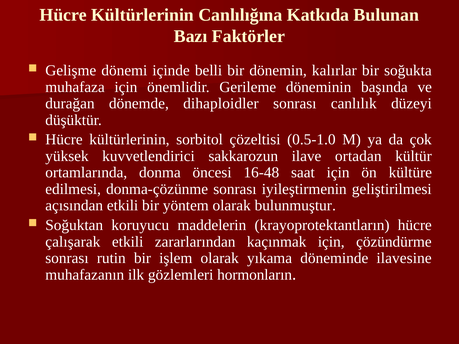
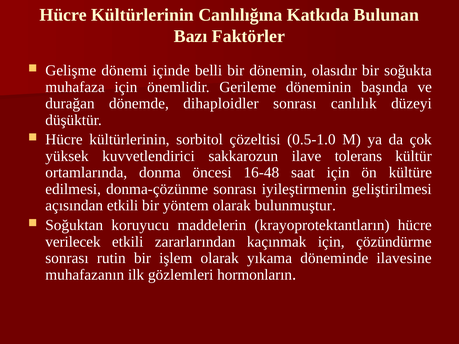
kalırlar: kalırlar -> olasıdır (334, 71)
ortadan: ortadan -> tolerans (358, 156)
çalışarak: çalışarak -> verilecek (73, 242)
